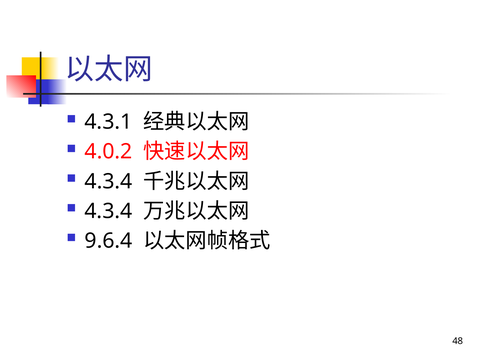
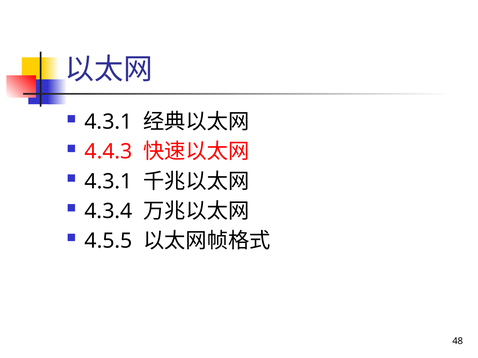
4.0.2: 4.0.2 -> 4.4.3 (108, 152)
4.3.4: 4.3.4 -> 4.3.1 (108, 182)
9.6.4: 9.6.4 -> 4.5.5 (108, 241)
